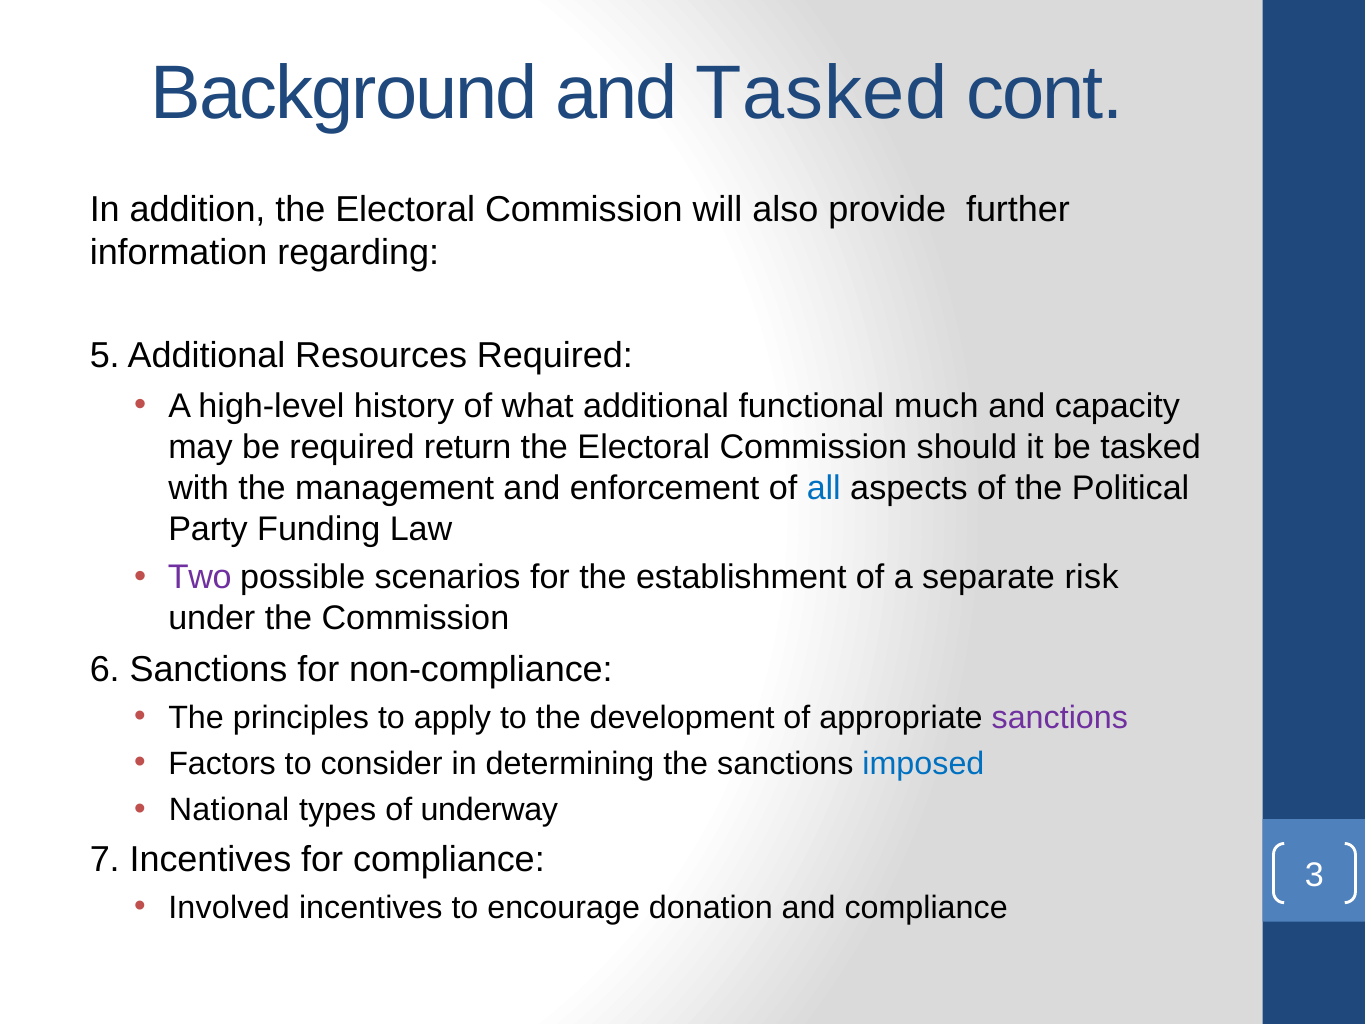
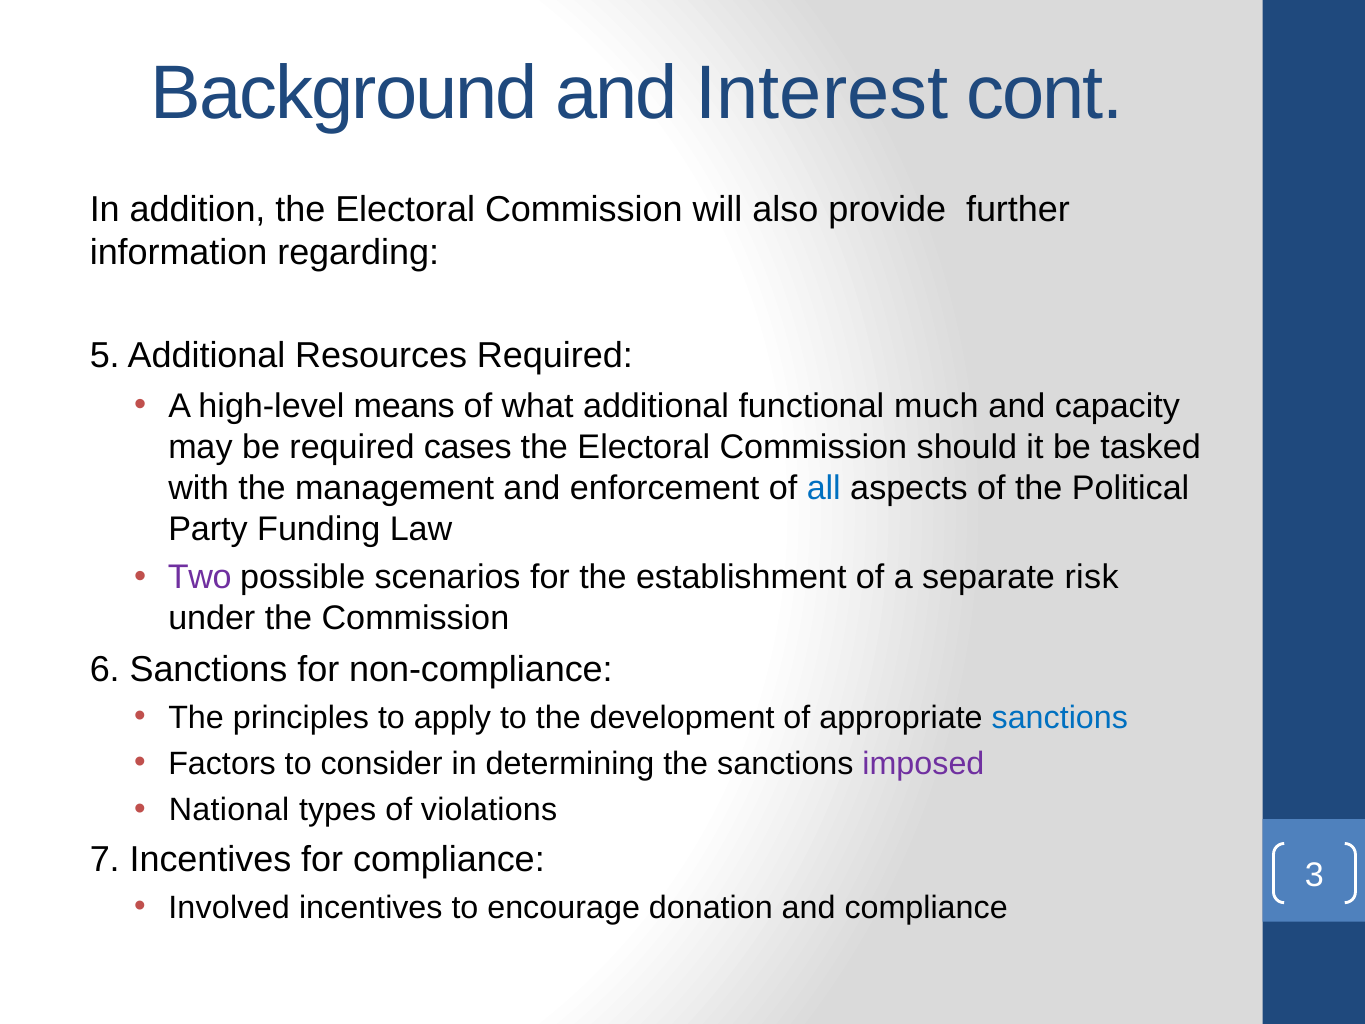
and Tasked: Tasked -> Interest (822, 94)
history: history -> means (404, 406)
return: return -> cases (468, 447)
sanctions colour: purple -> blue (1060, 717)
imposed colour: blue -> purple (923, 764)
underway: underway -> violations (489, 810)
